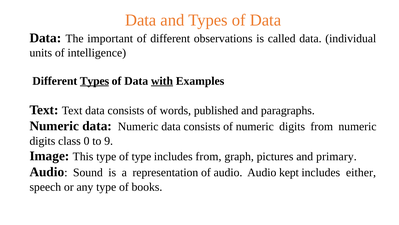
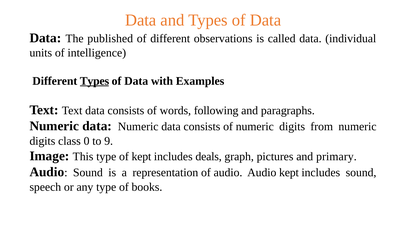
important: important -> published (110, 38)
with underline: present -> none (162, 81)
published: published -> following (216, 110)
of type: type -> kept (141, 156)
includes from: from -> deals (209, 156)
includes either: either -> sound (361, 172)
